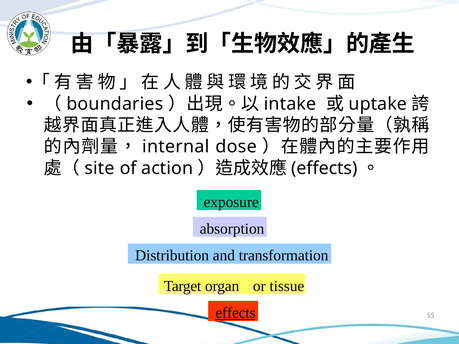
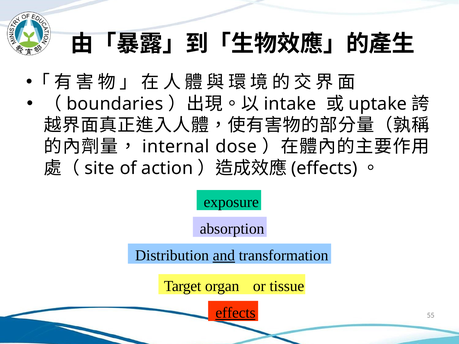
and underline: none -> present (224, 256)
